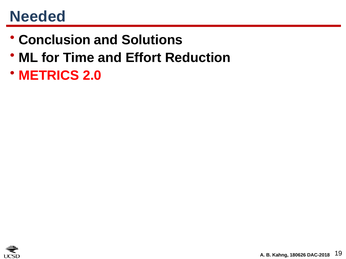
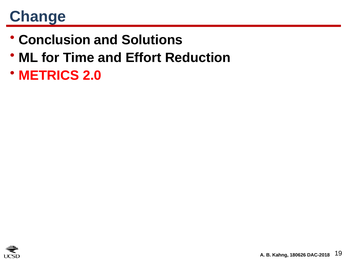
Needed: Needed -> Change (38, 17)
